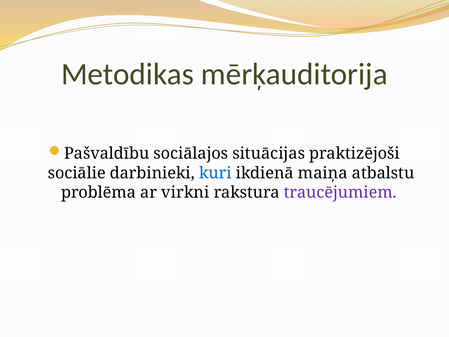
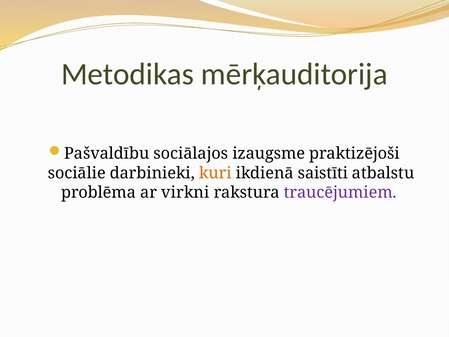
situācijas: situācijas -> izaugsme (269, 153)
kuri colour: blue -> orange (215, 173)
maiņa: maiņa -> saistīti (323, 173)
